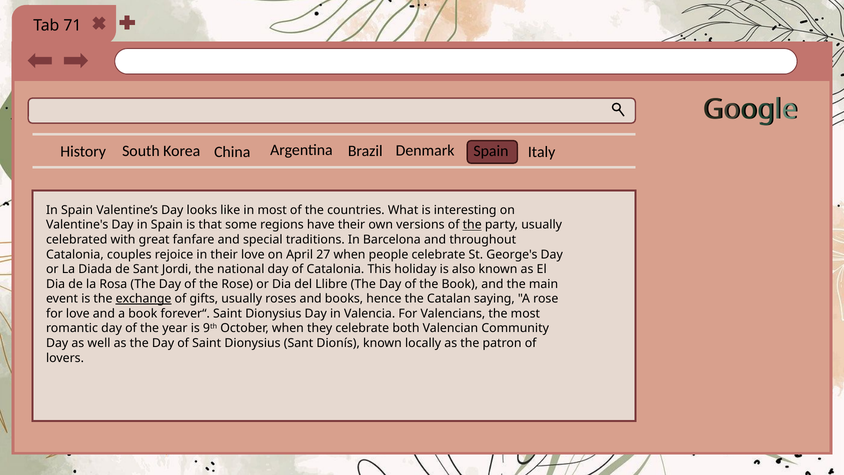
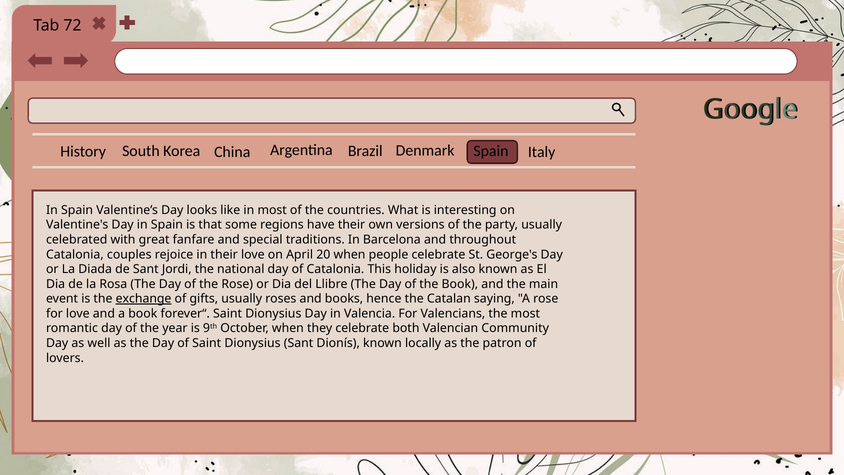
71: 71 -> 72 (72, 26)
the underline: present -> none (472, 225)
27: 27 -> 20 (323, 254)
